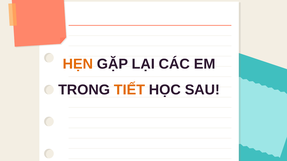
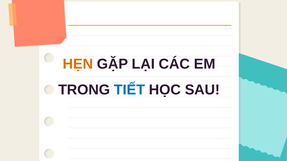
TIẾT colour: orange -> blue (129, 90)
